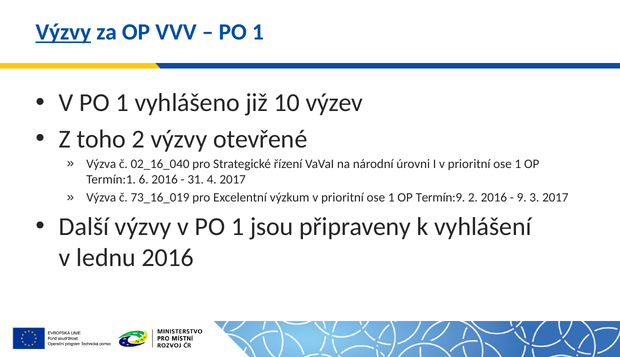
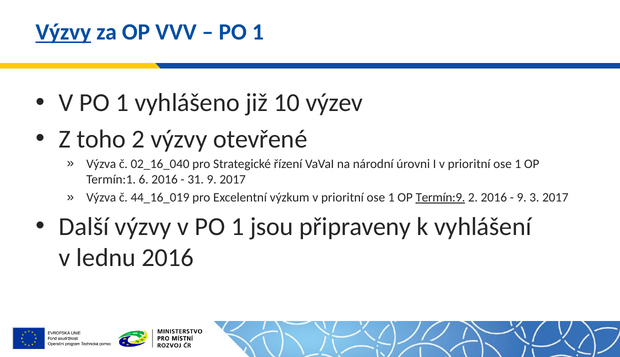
31 4: 4 -> 9 (212, 180)
73_16_019: 73_16_019 -> 44_16_019 (160, 198)
Termín:9 underline: none -> present (440, 198)
